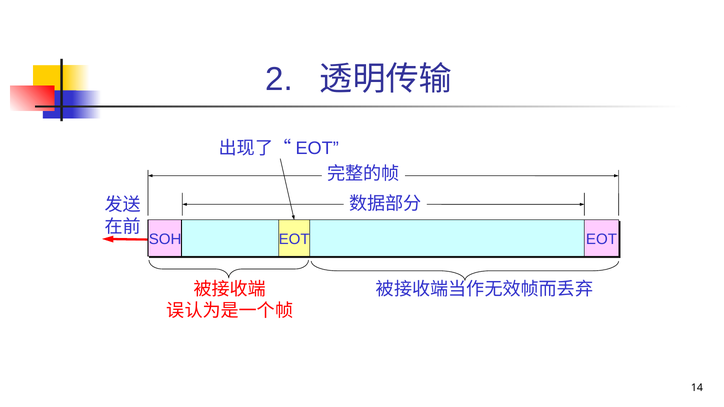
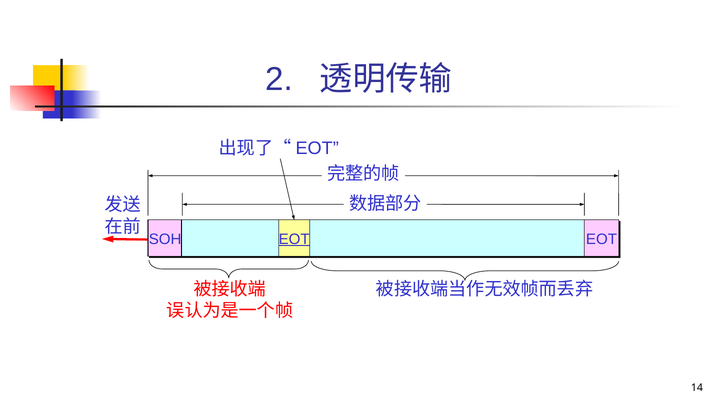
EOT underline: none -> present (294, 239)
